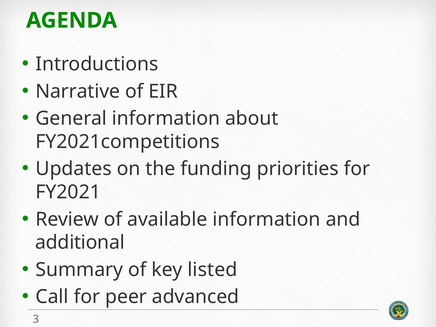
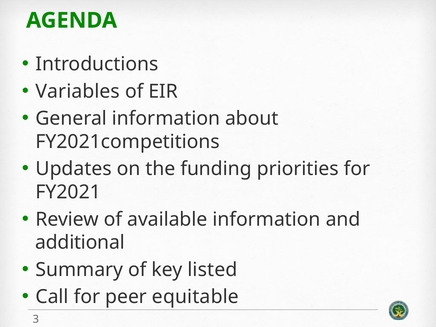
Narrative: Narrative -> Variables (78, 91)
advanced: advanced -> equitable (195, 297)
